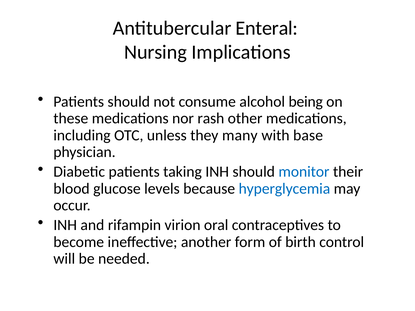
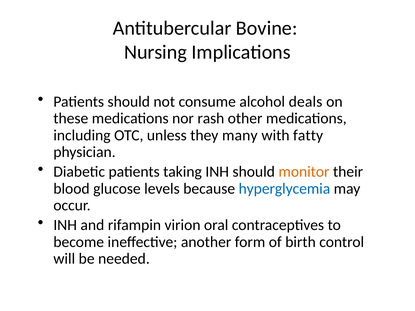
Enteral: Enteral -> Bovine (267, 28)
being: being -> deals (306, 102)
base: base -> fatty (308, 135)
monitor colour: blue -> orange (304, 172)
